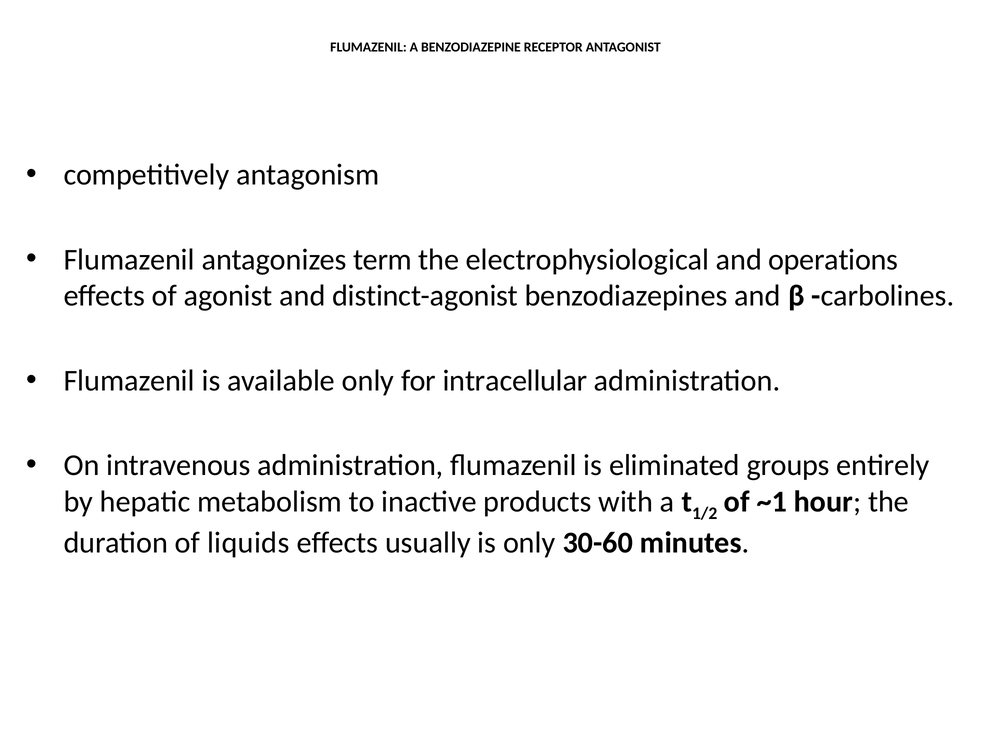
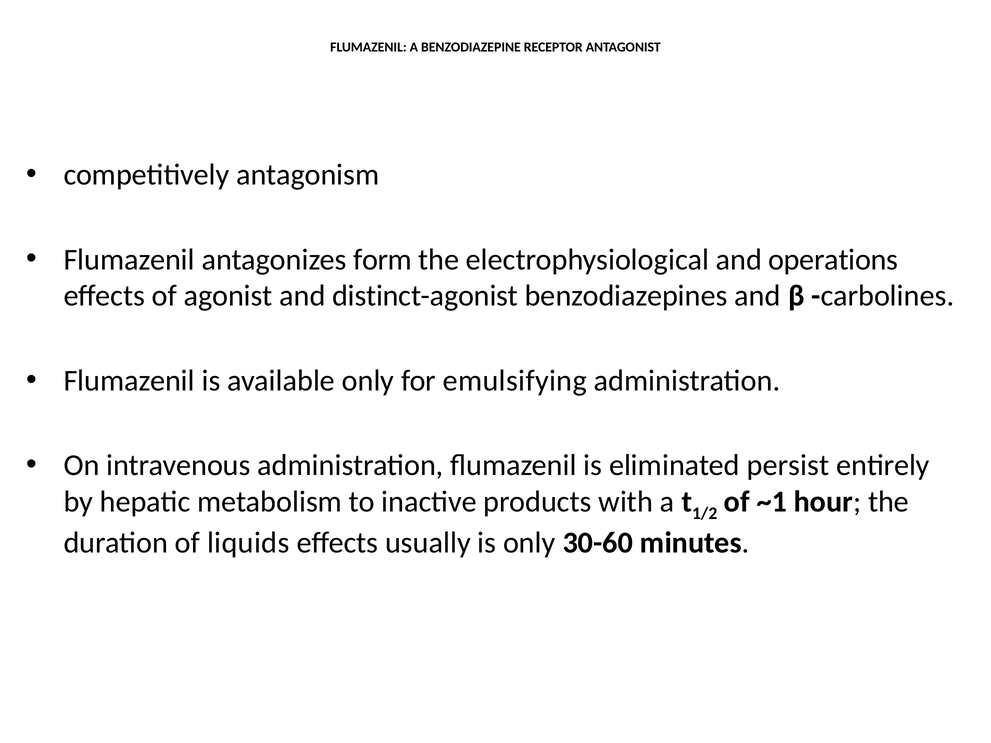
term: term -> form (383, 260)
intracellular: intracellular -> emulsifying (515, 381)
groups: groups -> persist (788, 466)
